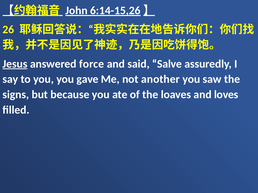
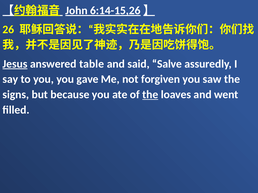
force: force -> table (92, 64)
another: another -> forgiven (161, 79)
the underline: none -> present (150, 95)
loves: loves -> went (226, 95)
